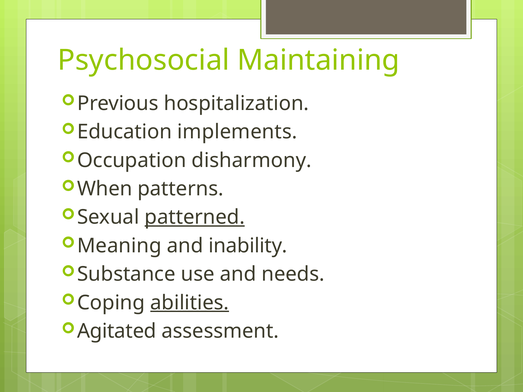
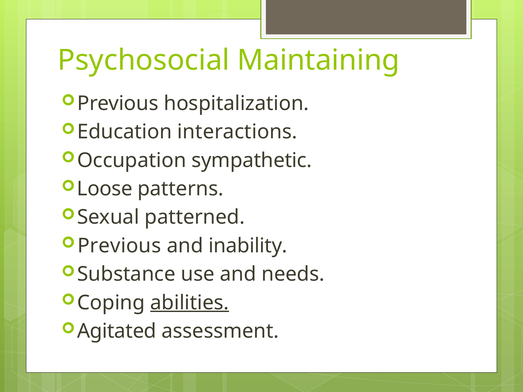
implements: implements -> interactions (237, 132)
disharmony: disharmony -> sympathetic (252, 160)
When: When -> Loose (105, 189)
patterned underline: present -> none (195, 217)
Meaning: Meaning -> Previous (119, 246)
